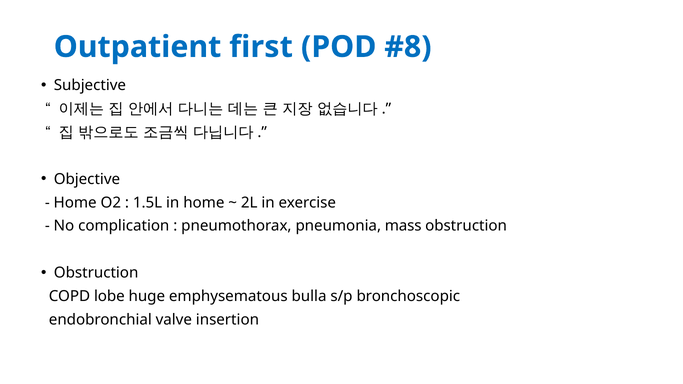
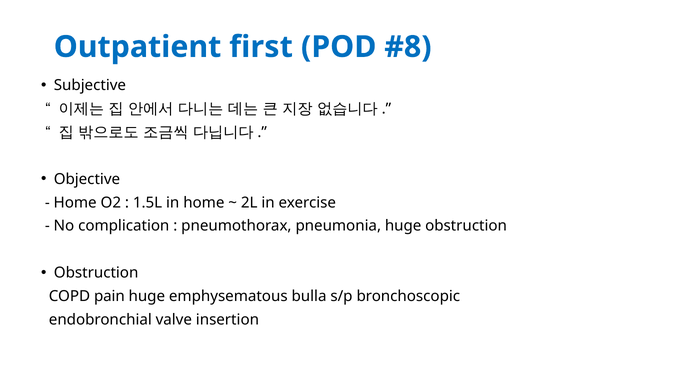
pneumonia mass: mass -> huge (403, 226)
lobe: lobe -> pain (109, 297)
